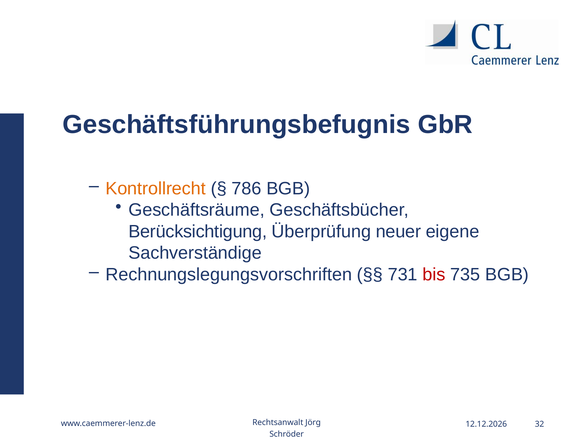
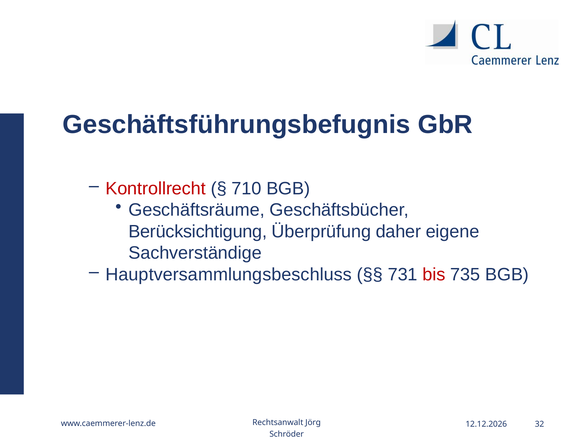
Kontrollrecht colour: orange -> red (156, 189)
786: 786 -> 710 (247, 189)
neuer: neuer -> daher (398, 232)
Rechnungslegungsvorschriften: Rechnungslegungsvorschriften -> Hauptversammlungsbeschluss (229, 275)
